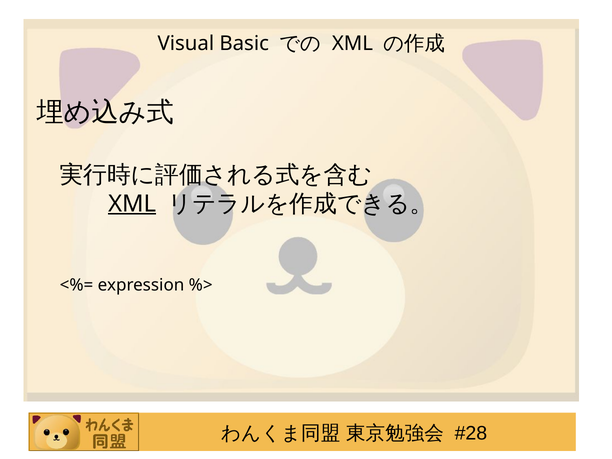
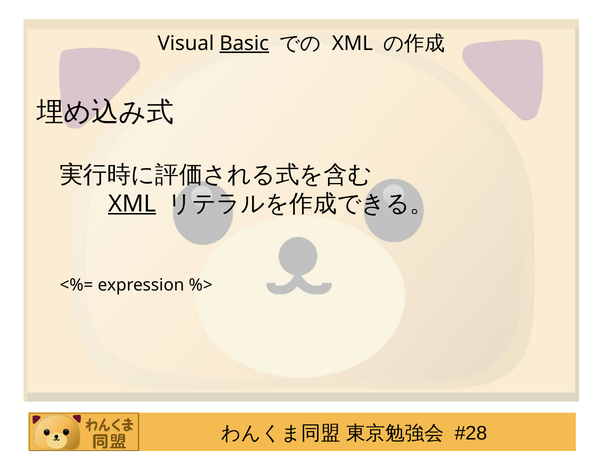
Basic underline: none -> present (244, 43)
